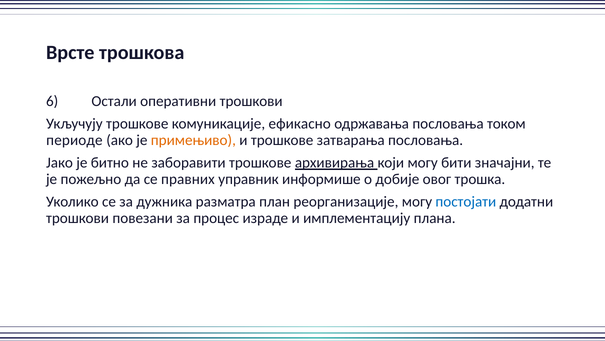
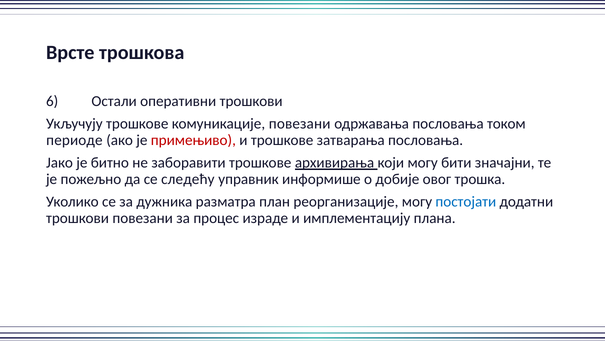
комуникације ефикасно: ефикасно -> повезани (300, 124)
примењиво colour: orange -> red (193, 140)
правних: правних -> следећу (188, 179)
